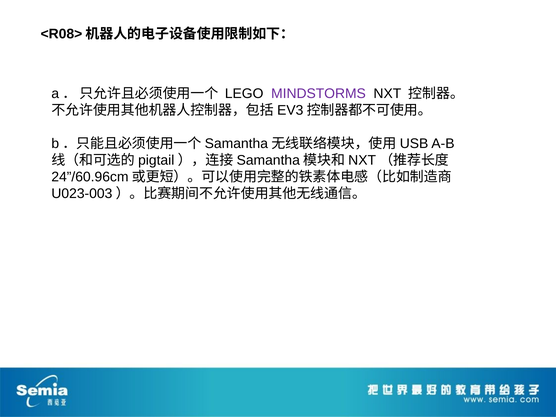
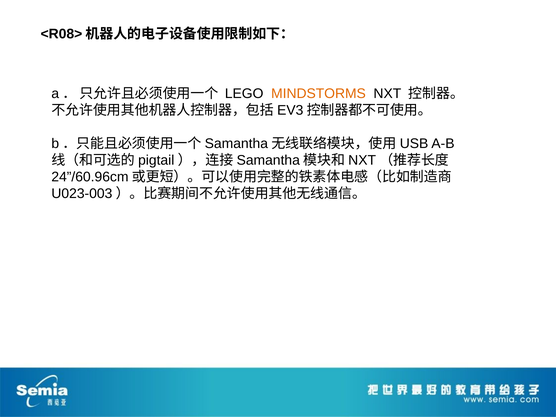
MINDSTORMS colour: purple -> orange (318, 94)
